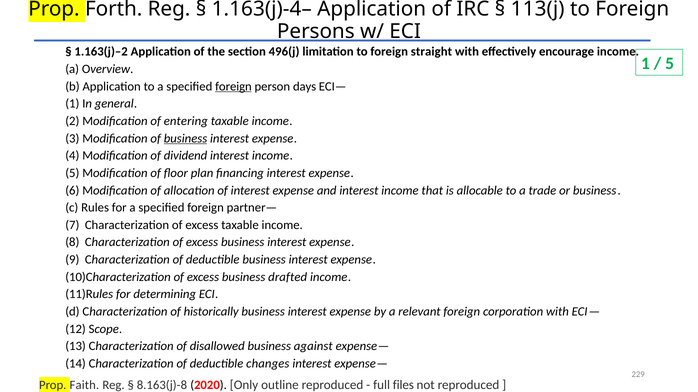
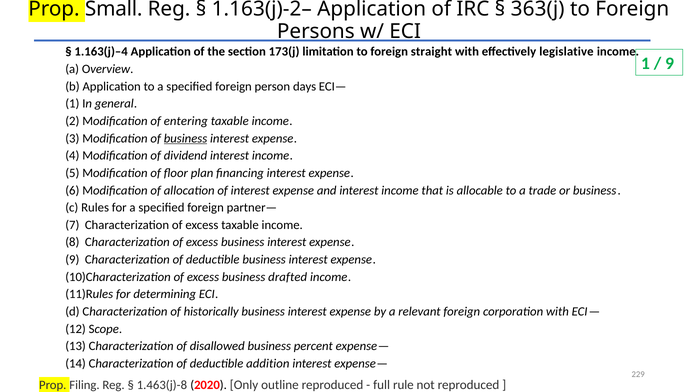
Forth: Forth -> Small (114, 9)
1.163(j)-4–: 1.163(j)-4– -> 1.163(j)-2– (262, 9)
113(j: 113(j -> 363(j (538, 9)
1.163(j)–2: 1.163(j)–2 -> 1.163(j)–4 (101, 52)
496(j: 496(j -> 173(j (284, 52)
encourage: encourage -> legislative (566, 52)
5: 5 -> 9 (670, 63)
foreign underline: present -> none (233, 87)
against: against -> percent (313, 347)
changes: changes -> addition (268, 364)
Faith: Faith -> Filing (84, 385)
8.163(j)-8: 8.163(j)-8 -> 1.463(j)-8 (162, 385)
files: files -> rule (403, 385)
